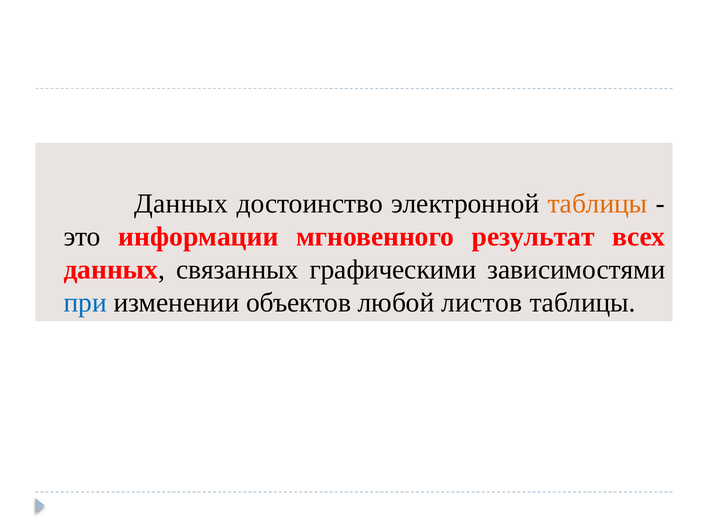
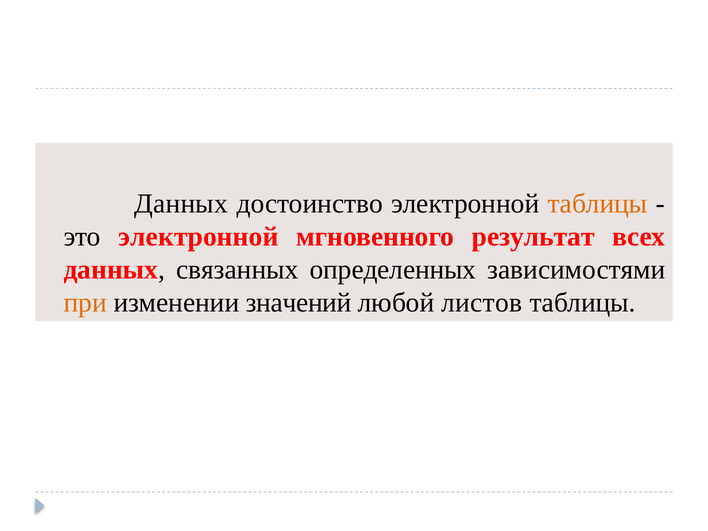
это информации: информации -> электронной (198, 237)
графическими: графическими -> определенных (393, 270)
при colour: blue -> orange (85, 303)
объектов: объектов -> значений (299, 303)
